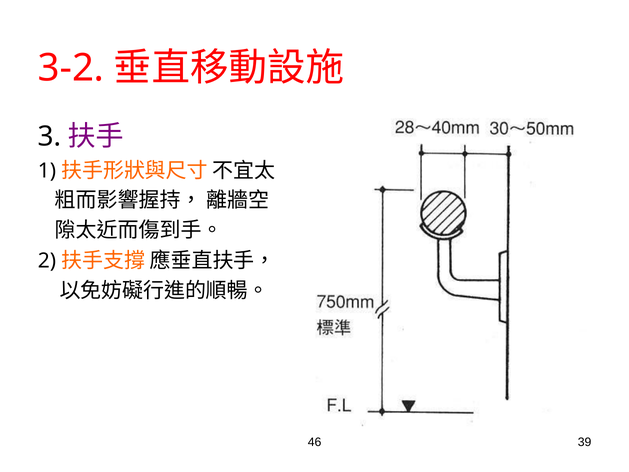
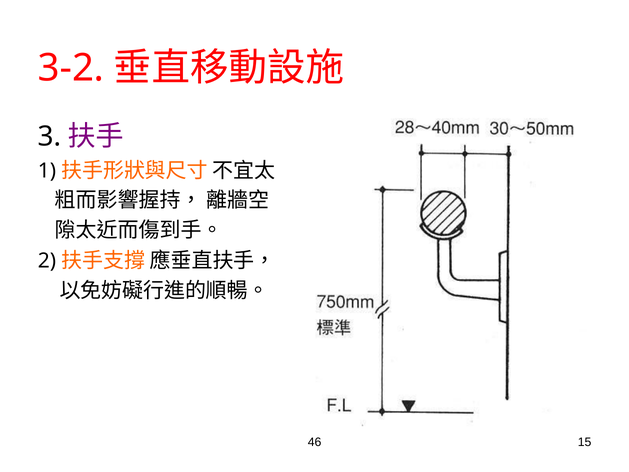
39: 39 -> 15 (585, 442)
